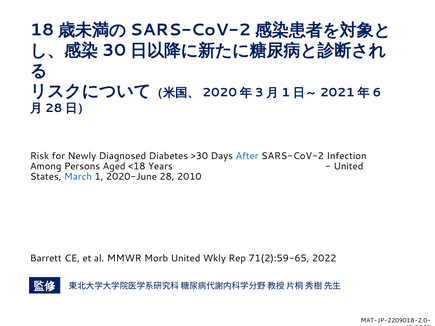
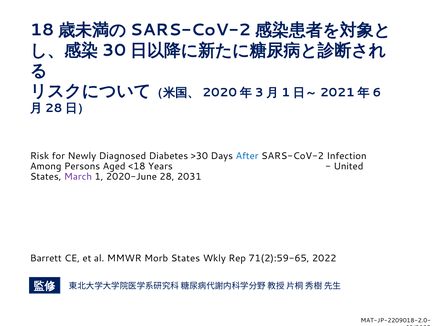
March colour: blue -> purple (78, 177)
2010: 2010 -> 2031 (189, 177)
Morb United: United -> States (185, 258)
